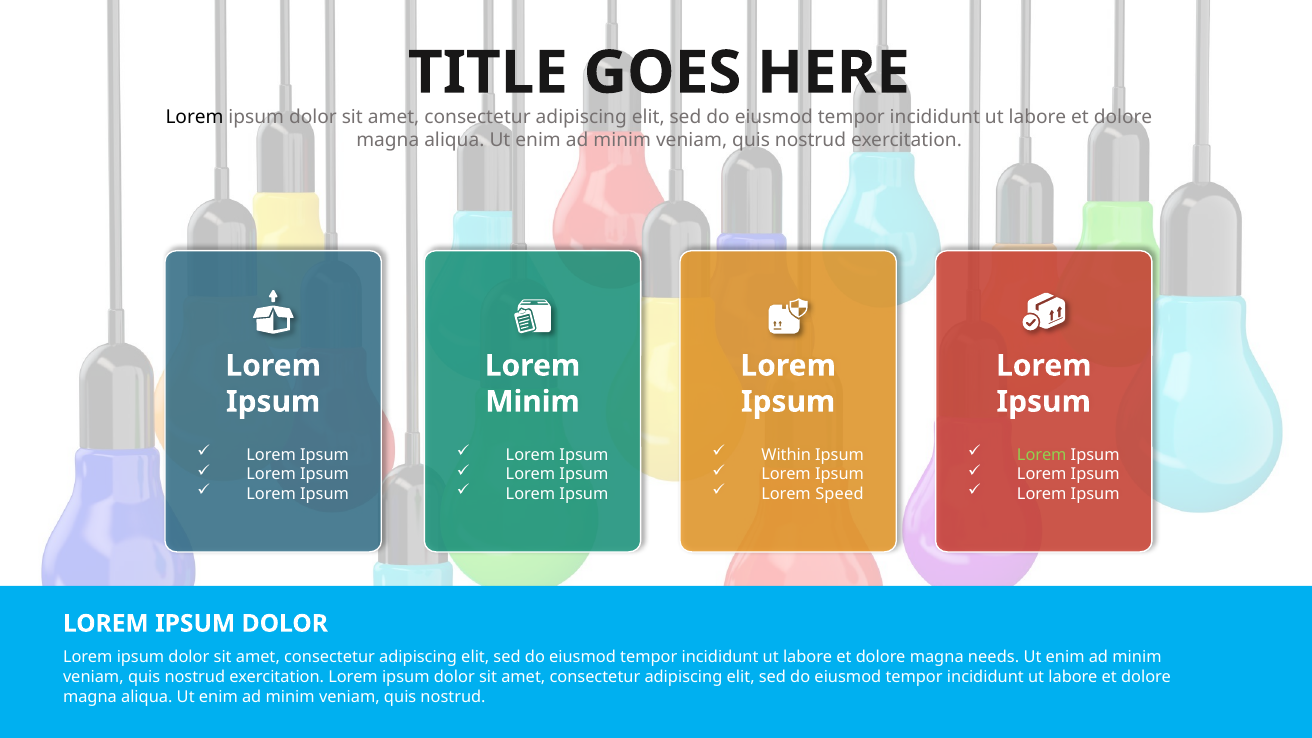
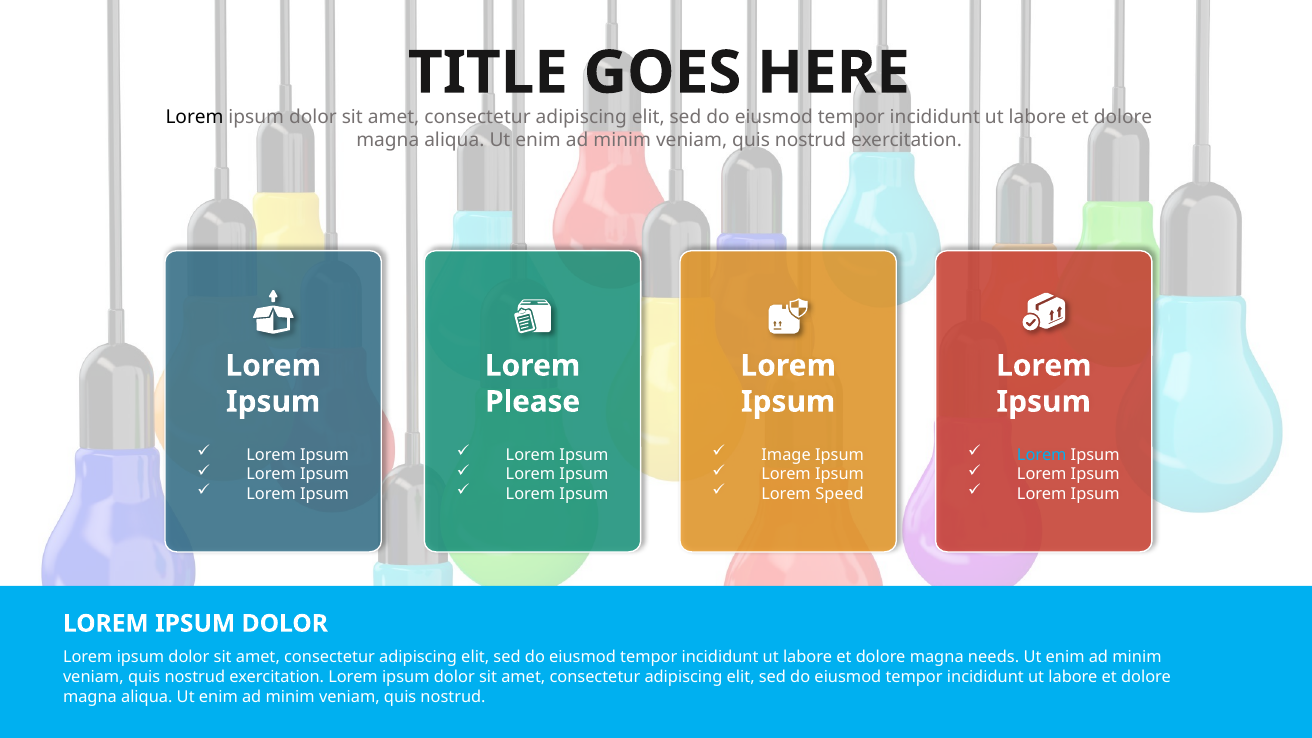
Minim: Minim -> Please (533, 402)
Within: Within -> Image (786, 455)
Lorem colour: light green -> light blue (1042, 455)
